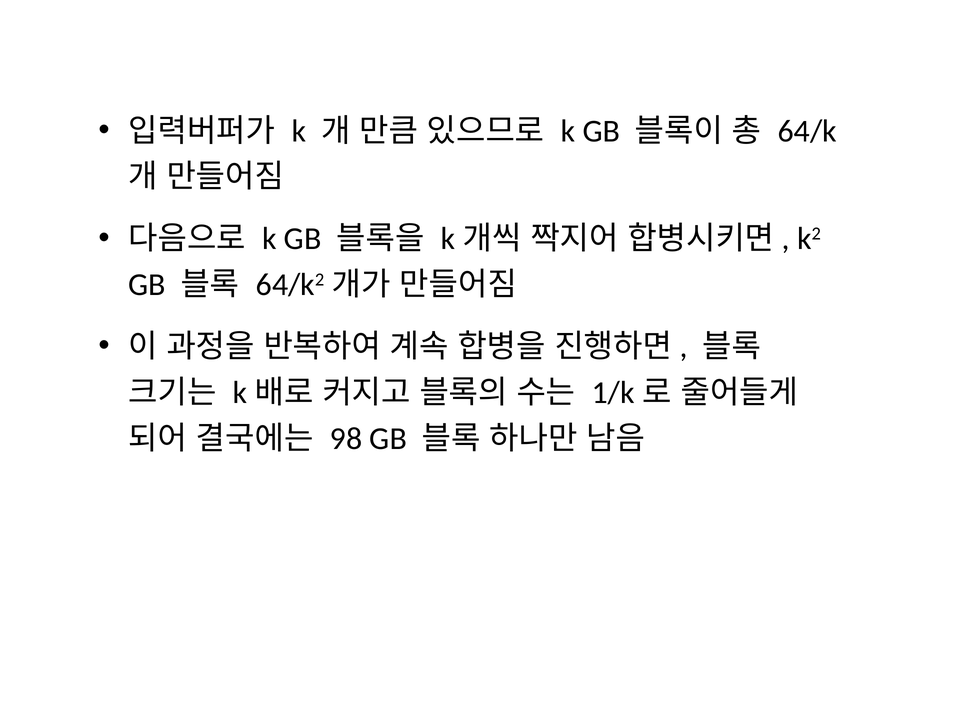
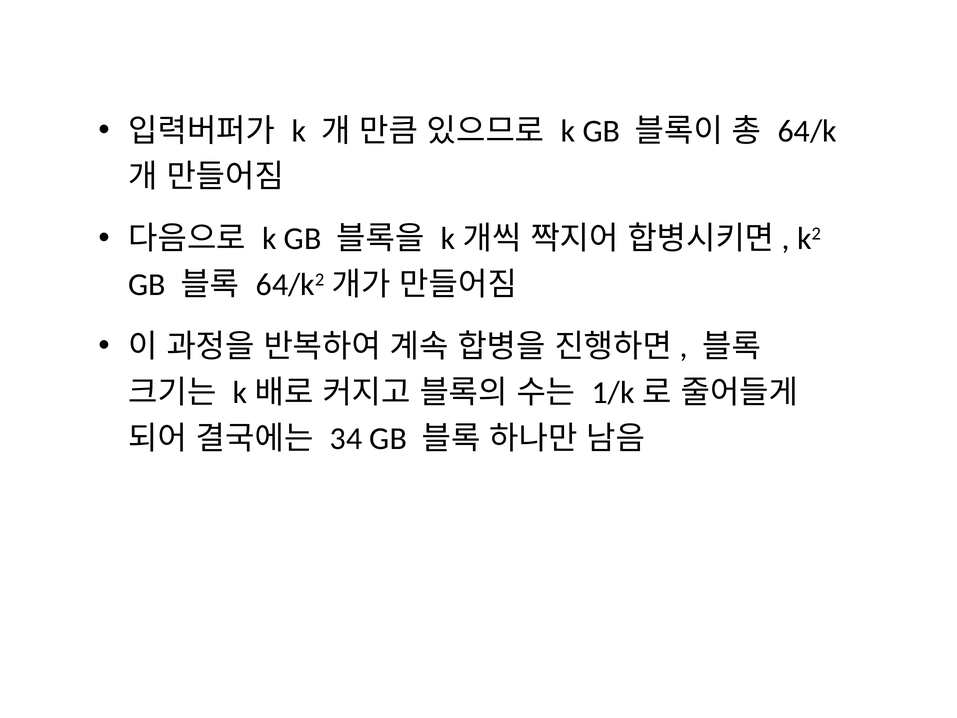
98: 98 -> 34 (346, 438)
